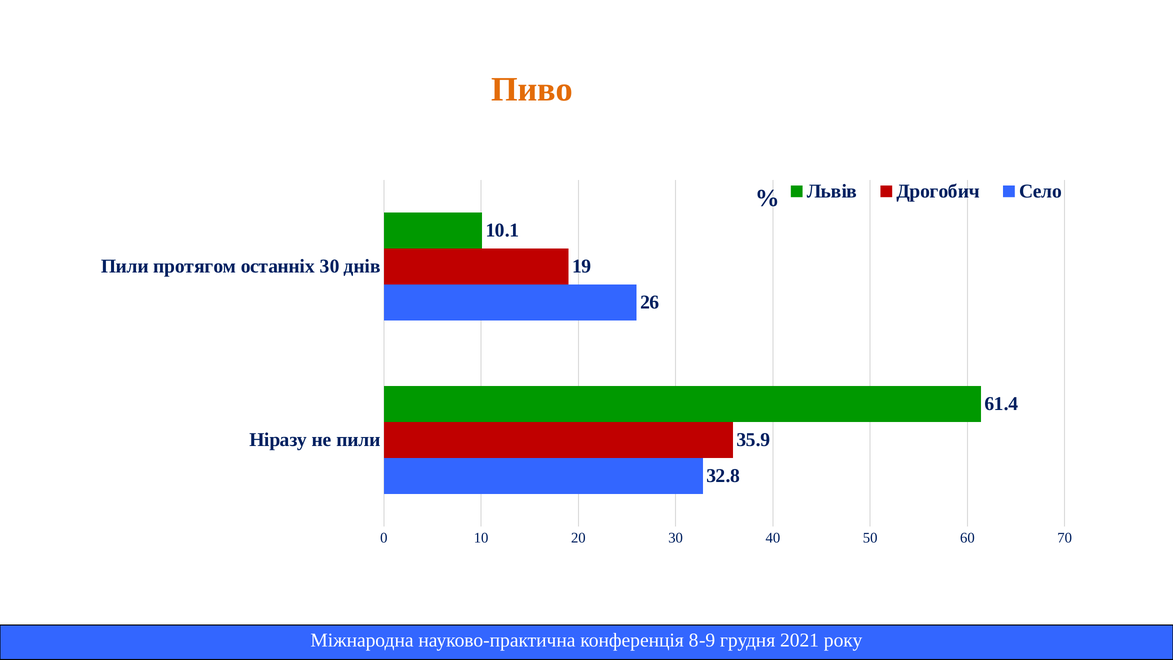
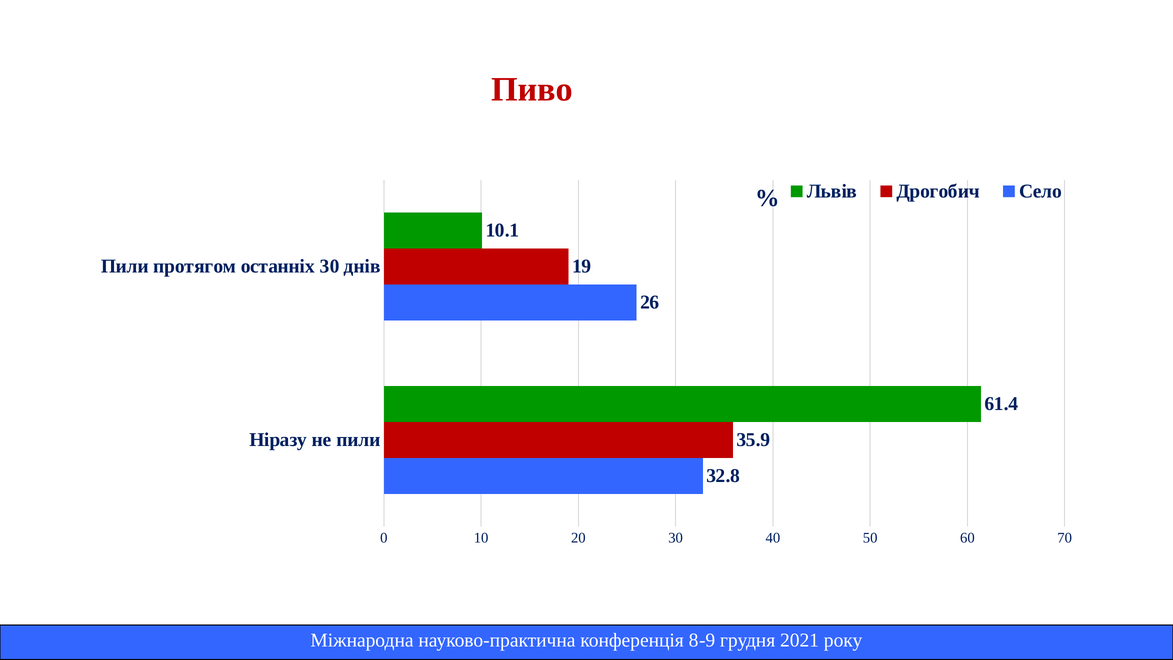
Пиво colour: orange -> red (532, 89)
